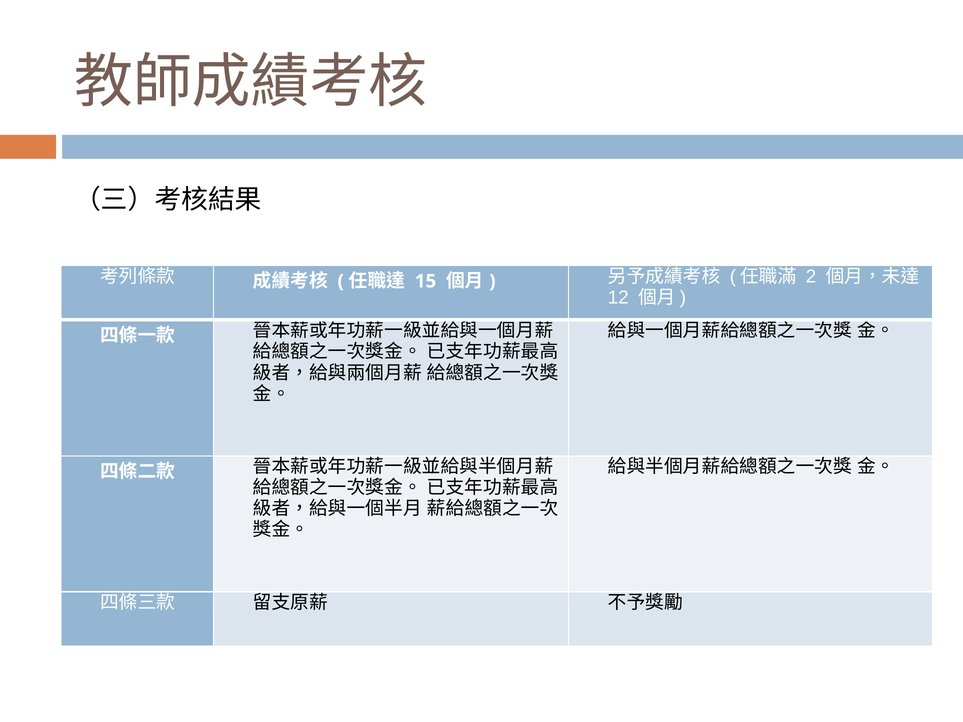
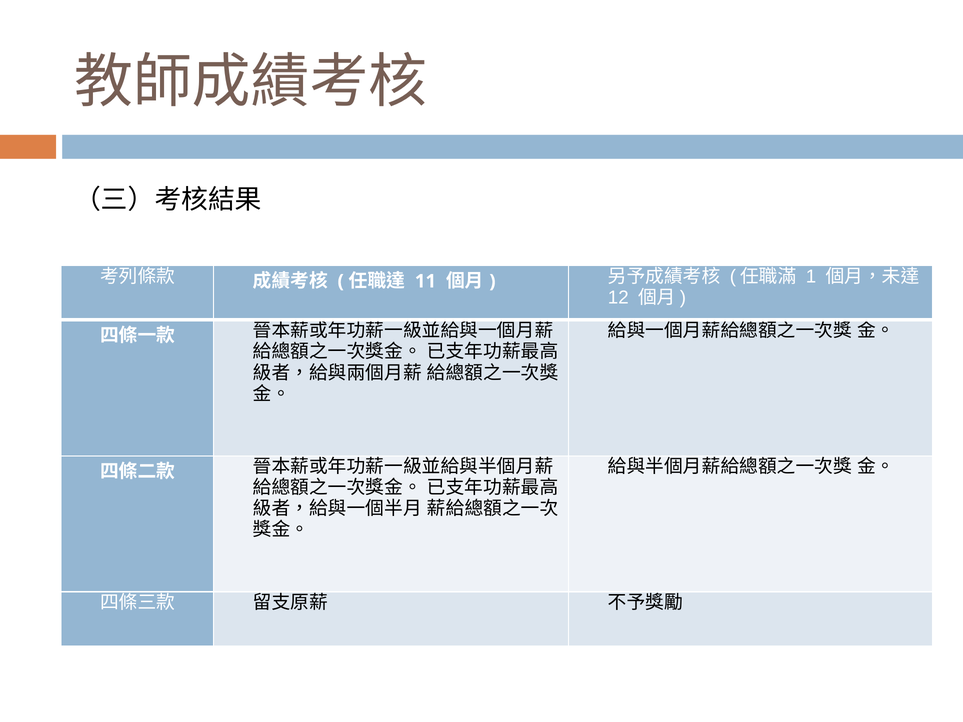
15: 15 -> 11 (426, 281)
2: 2 -> 1 (811, 277)
